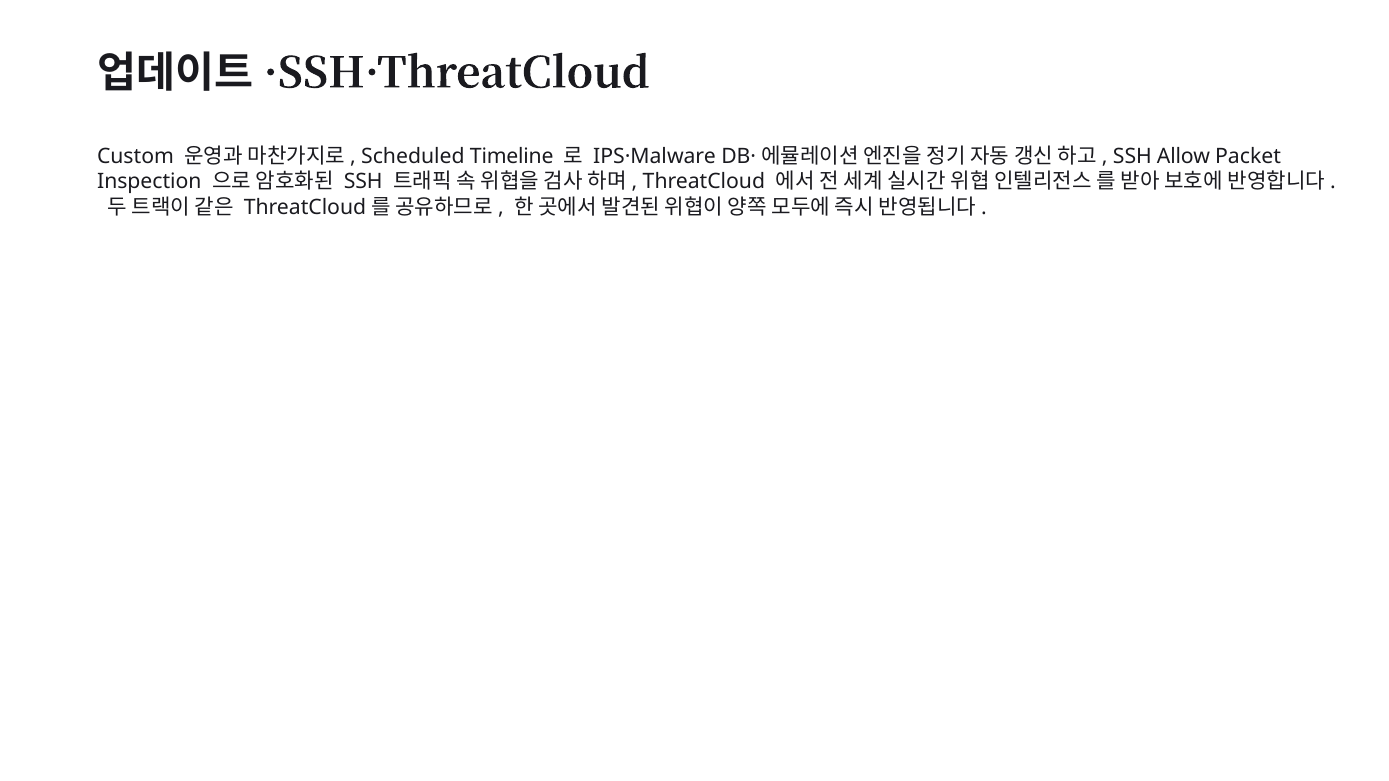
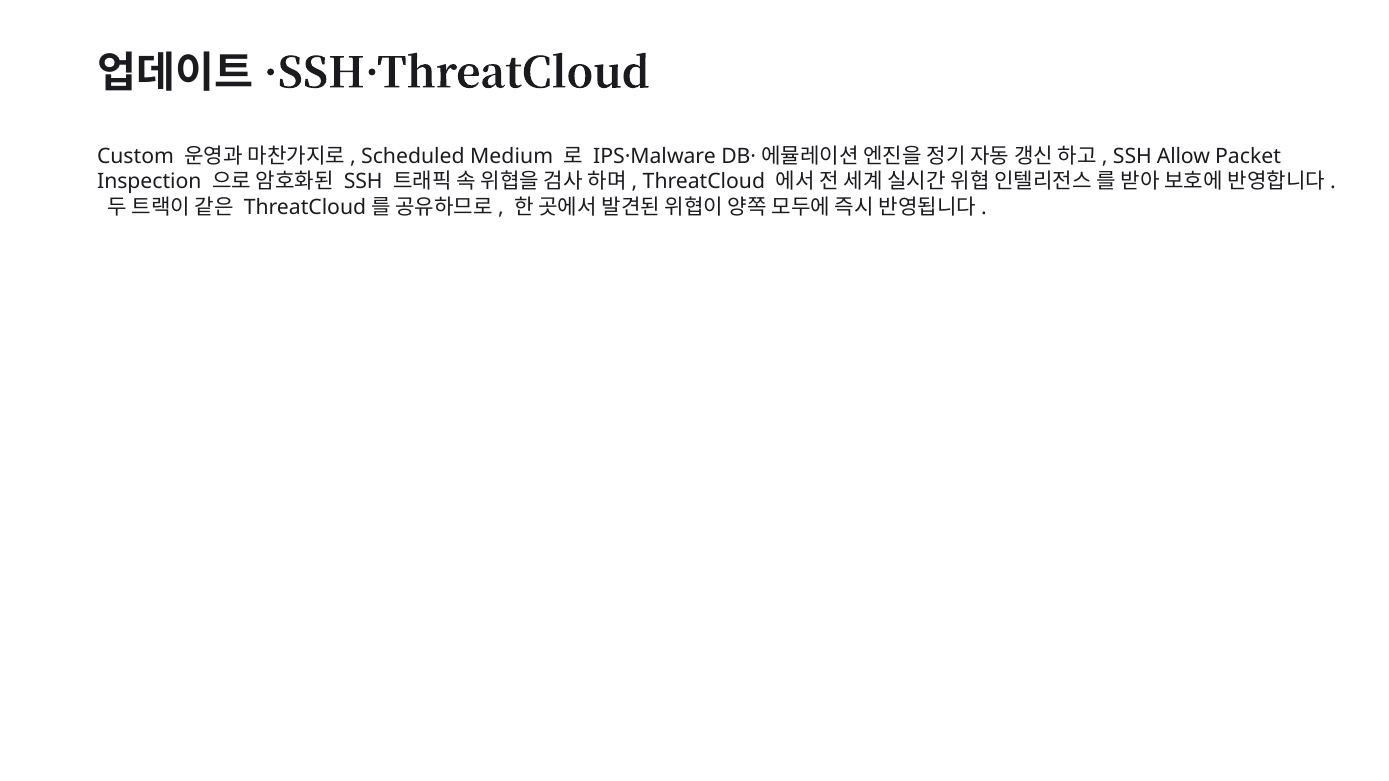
Timeline: Timeline -> Medium (512, 157)
